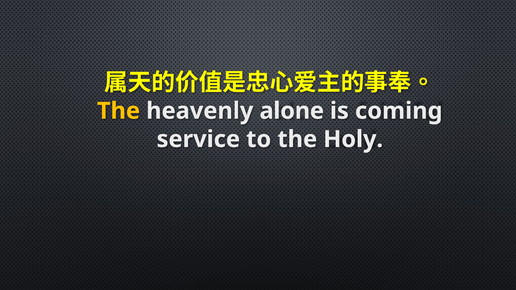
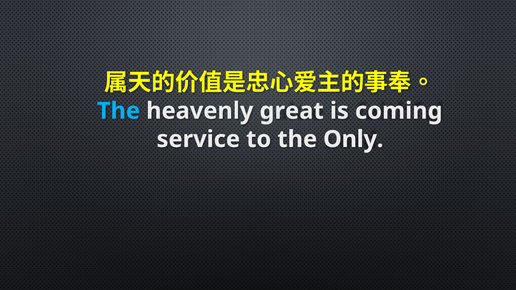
The colour: yellow -> light blue (118, 111)
alone: alone -> great (292, 111)
Holy: Holy -> Only (353, 139)
